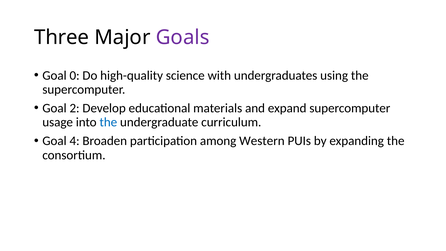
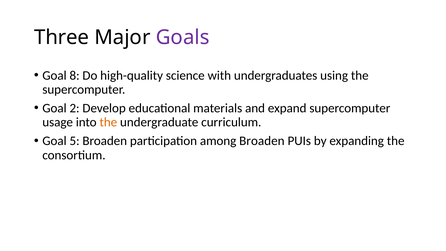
0: 0 -> 8 (75, 75)
the colour: blue -> orange (108, 122)
4: 4 -> 5 (75, 141)
among Western: Western -> Broaden (262, 141)
